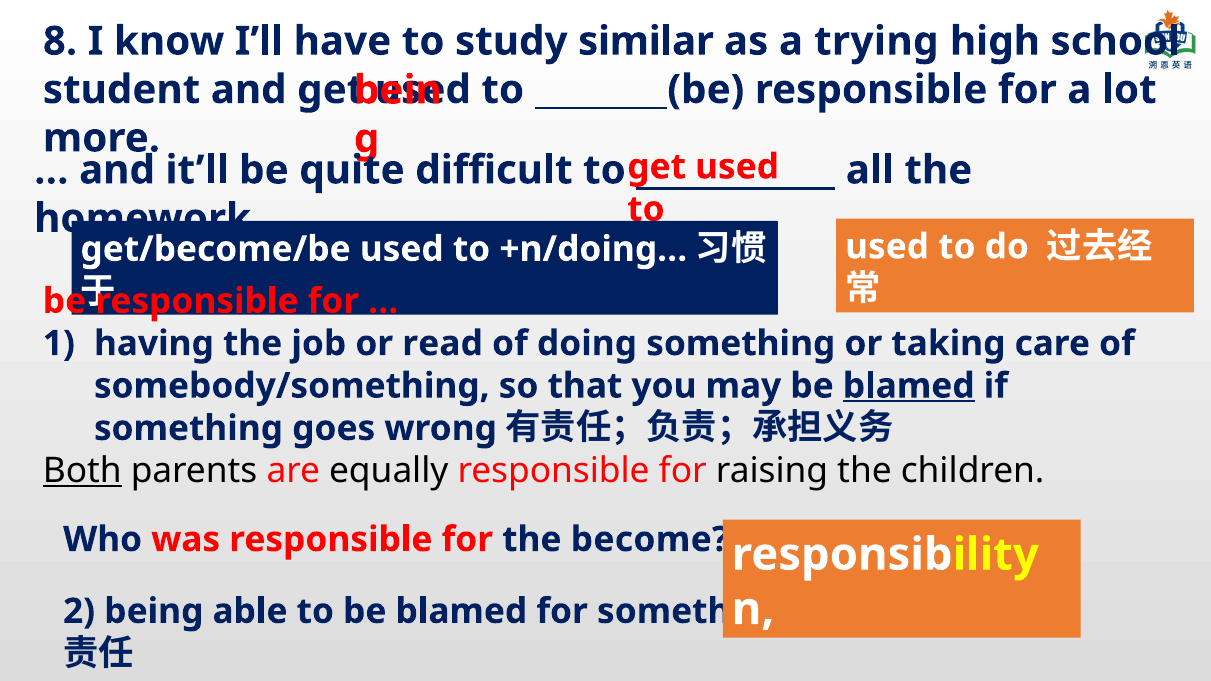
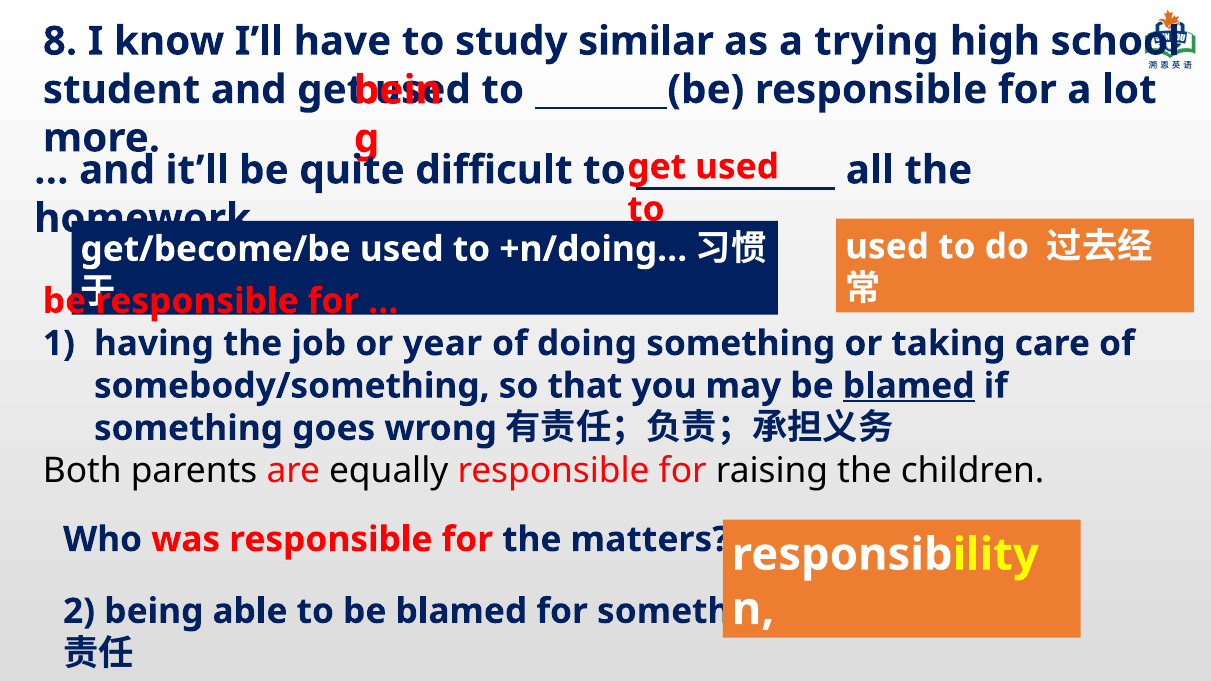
read: read -> year (442, 344)
Both underline: present -> none (82, 471)
become: become -> matters (650, 540)
